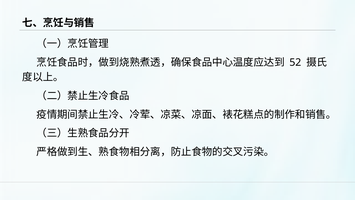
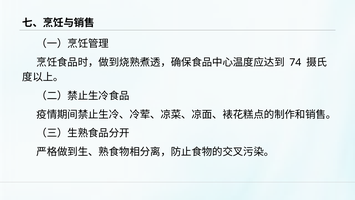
52: 52 -> 74 (295, 62)
